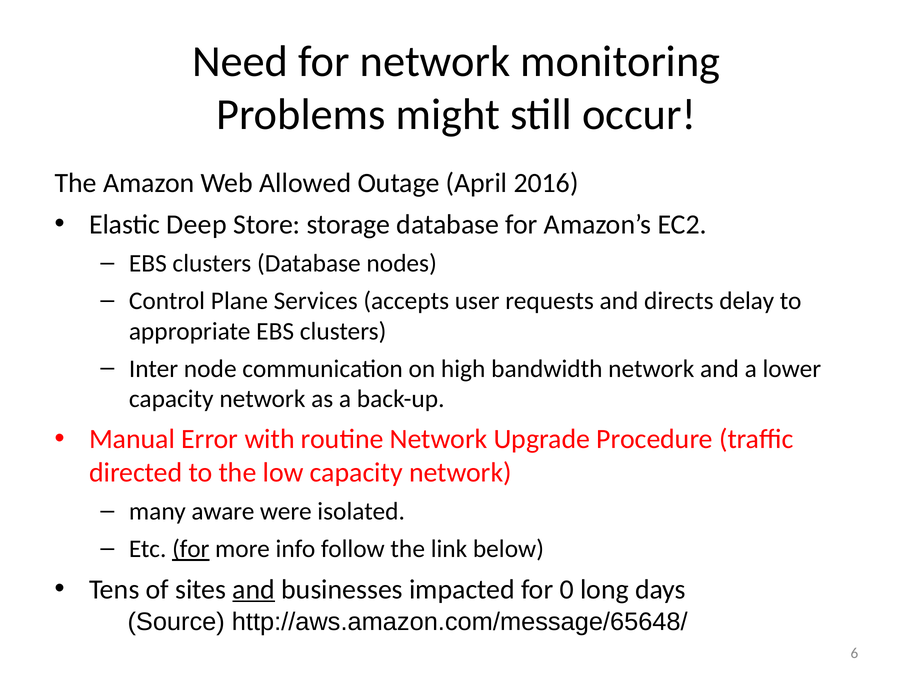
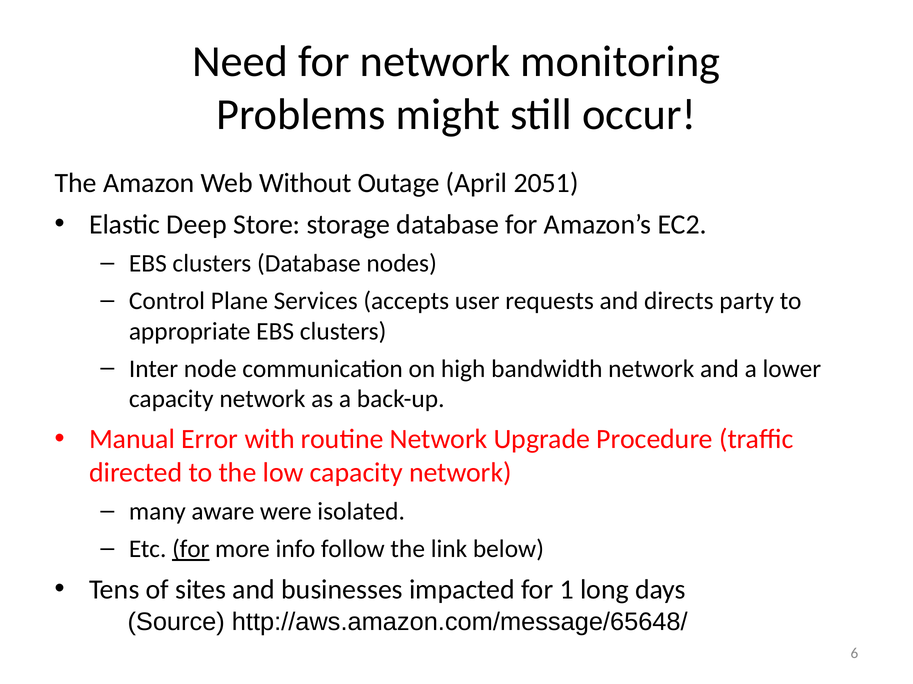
Allowed: Allowed -> Without (305, 183)
2016: 2016 -> 2051 (546, 183)
delay: delay -> party (747, 301)
and underline: present -> none (254, 590)
0: 0 -> 1 (567, 590)
